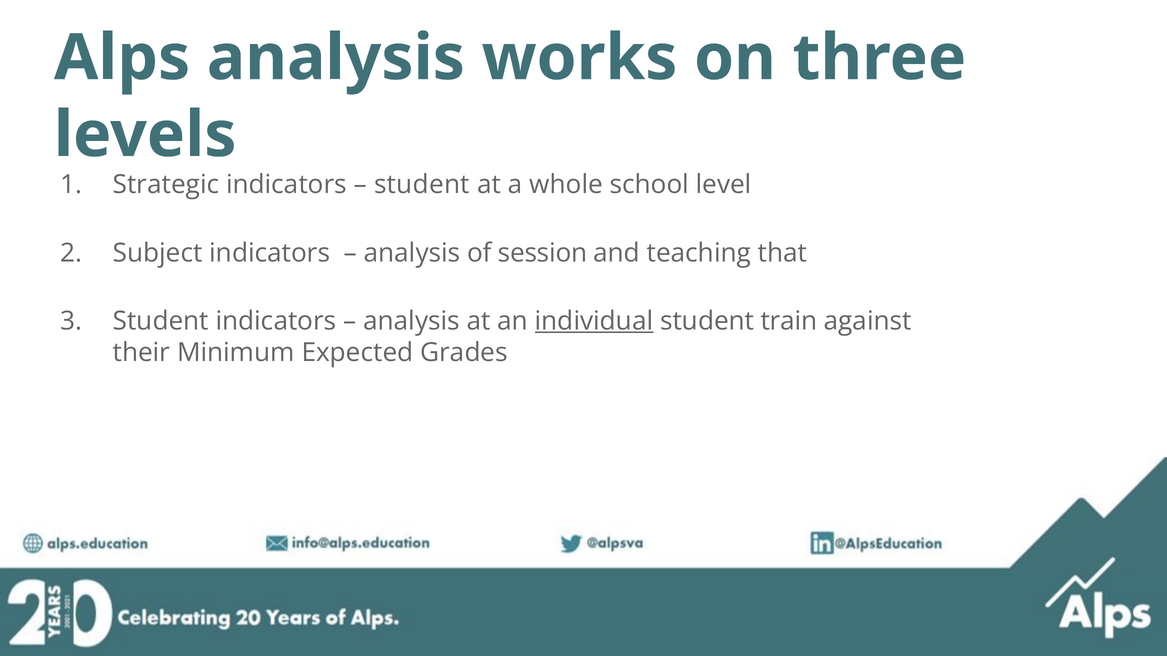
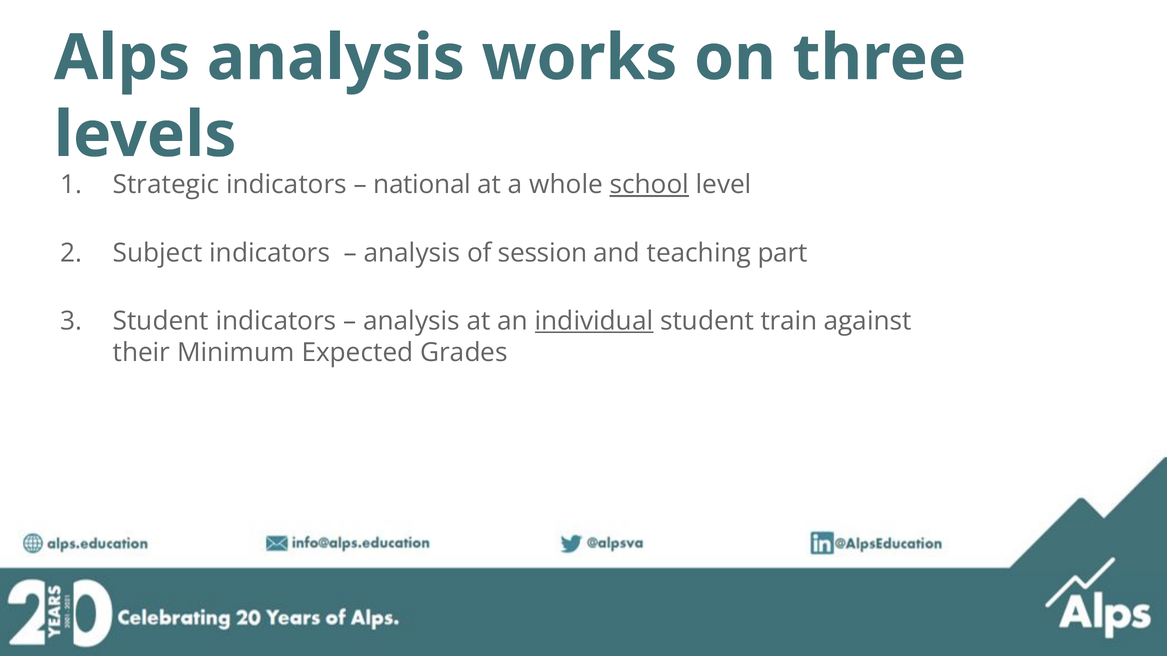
student: student -> national (422, 185)
school underline: none -> present (649, 185)
that: that -> part (782, 253)
